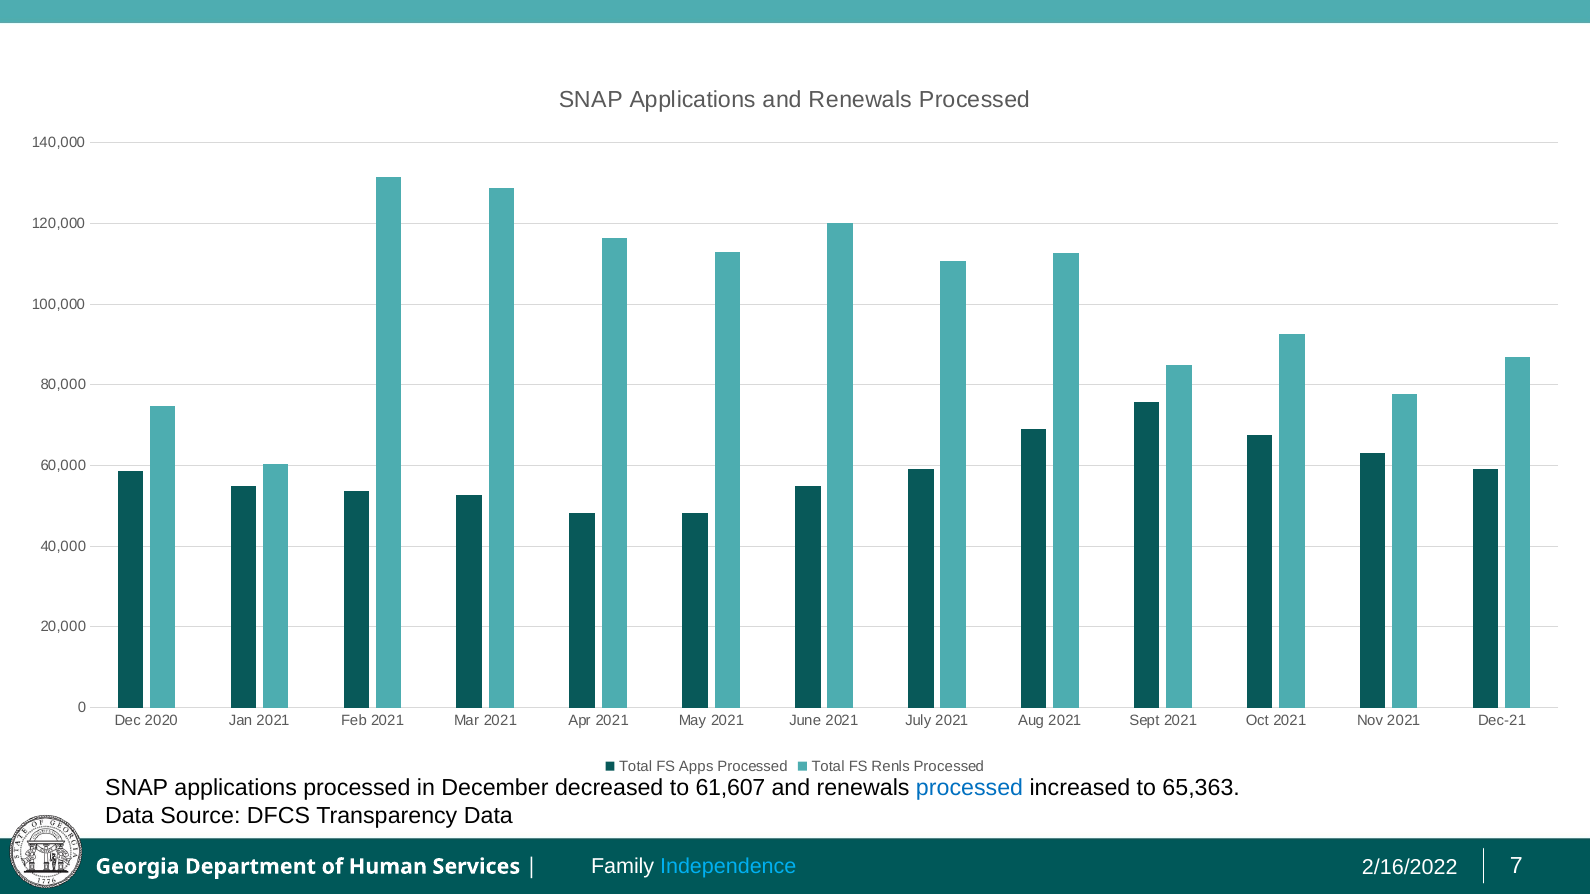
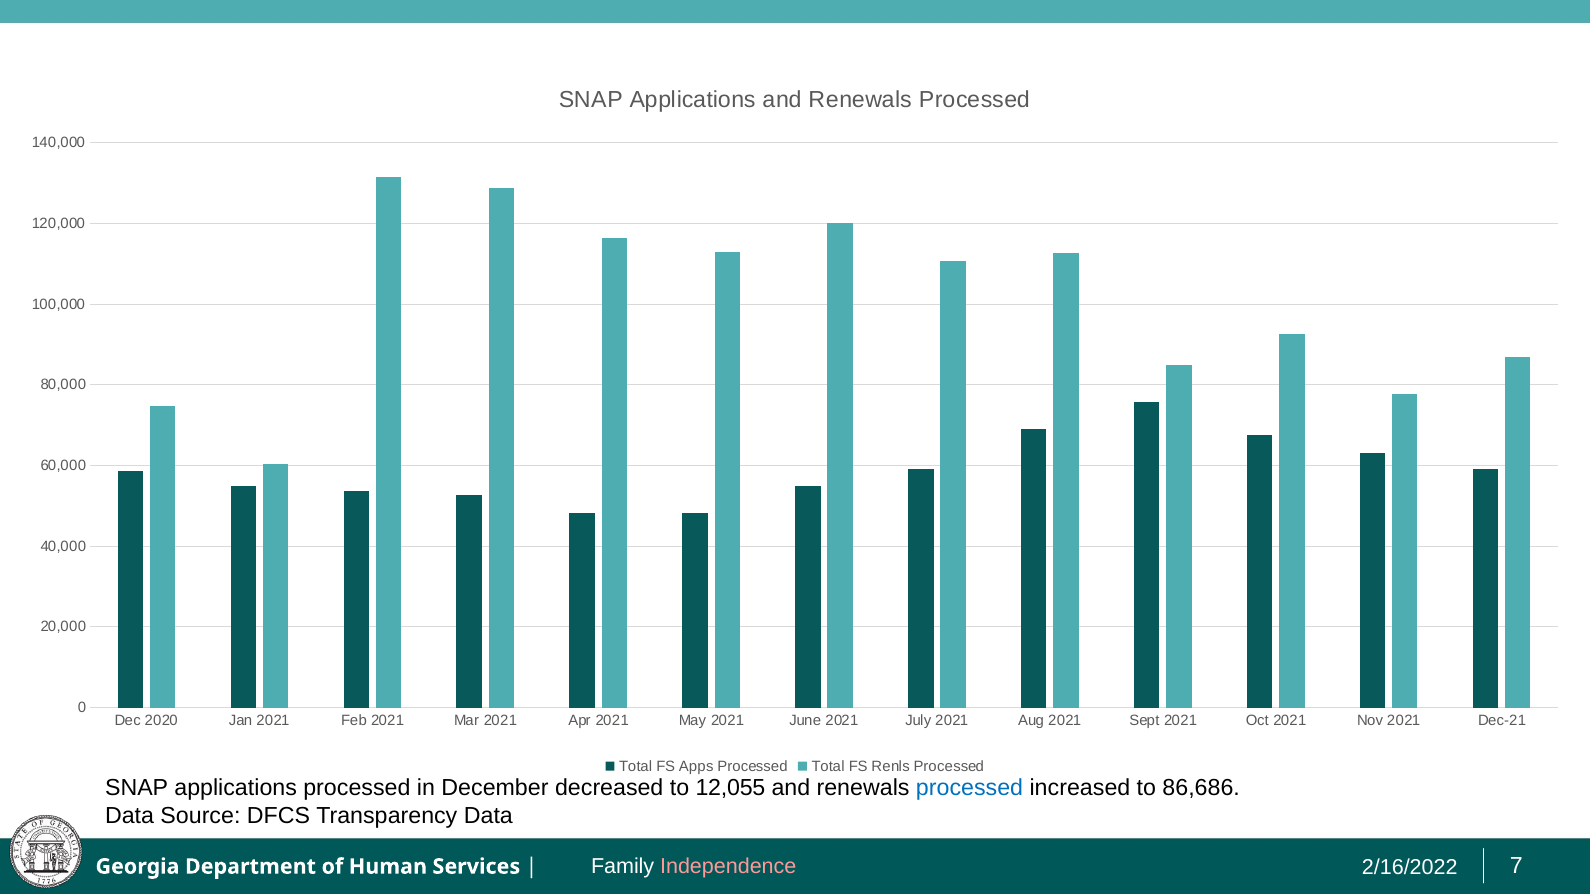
61,607: 61,607 -> 12,055 (730, 788)
65,363: 65,363 -> 86,686 (1201, 788)
Independence colour: light blue -> pink (728, 867)
